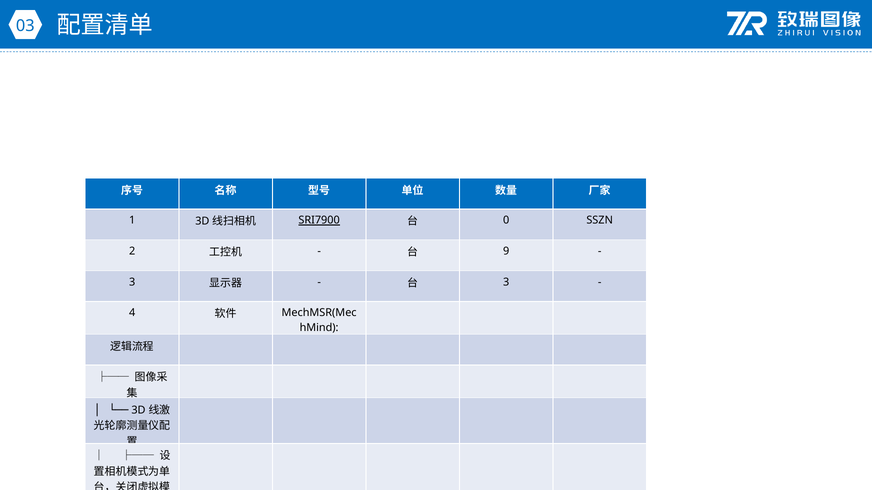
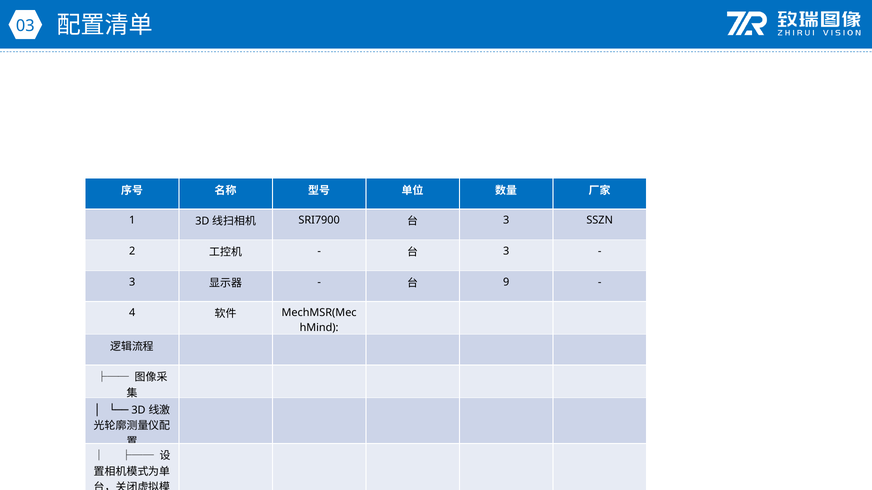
SRI7900 underline: present -> none (319, 221)
0: 0 -> 3 (506, 221)
9: 9 -> 3 (506, 251)
3: 3 -> 9 (506, 282)
